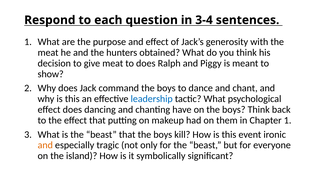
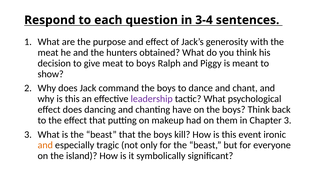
to does: does -> boys (146, 63)
leadership colour: blue -> purple (152, 99)
Chapter 1: 1 -> 3 (288, 120)
